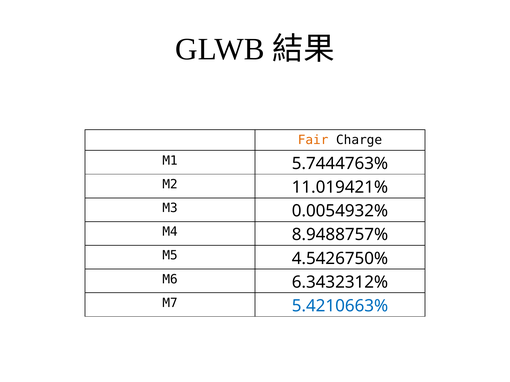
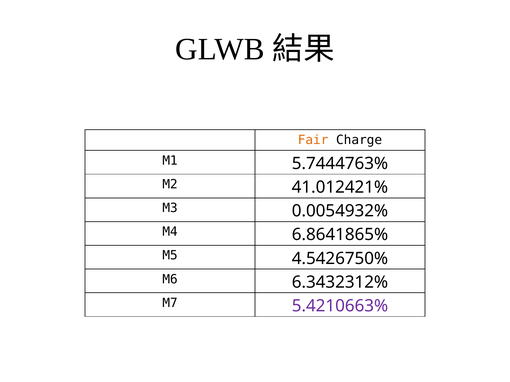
11.019421%: 11.019421% -> 41.012421% (340, 187)
8.9488757%: 8.9488757% -> 6.8641865% (340, 235)
5.4210663% colour: blue -> purple (340, 306)
